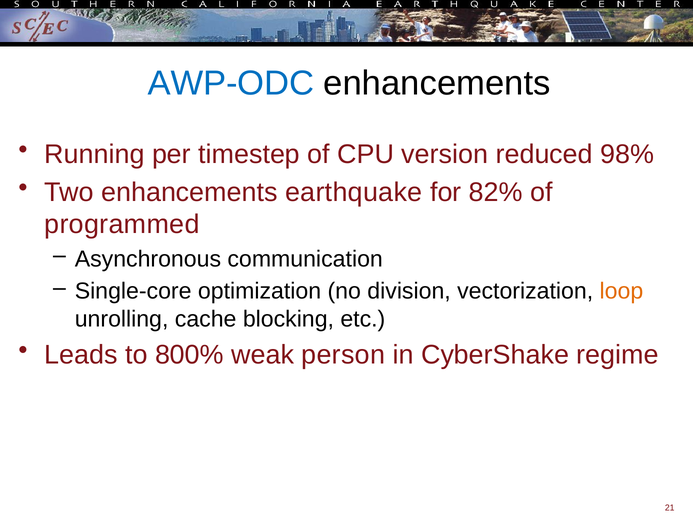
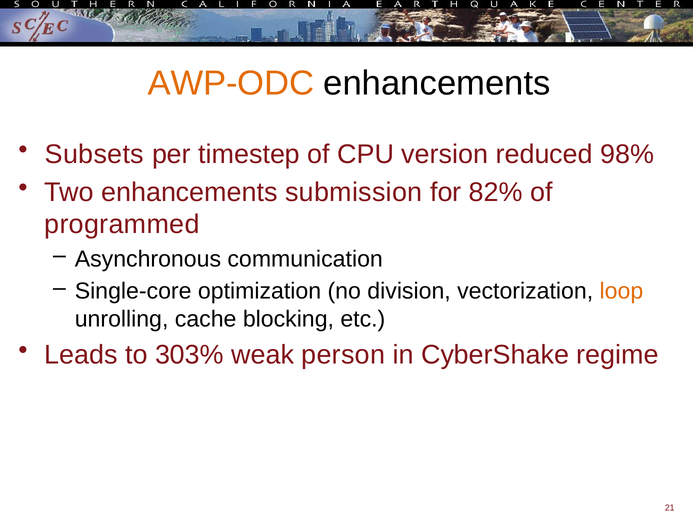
AWP-ODC colour: blue -> orange (231, 83)
Running: Running -> Subsets (94, 154)
earthquake: earthquake -> submission (354, 192)
800%: 800% -> 303% (189, 355)
